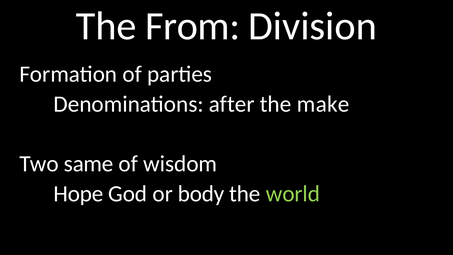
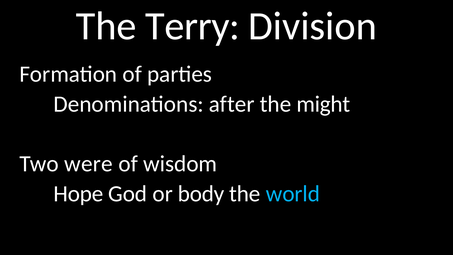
From: From -> Terry (193, 26)
make: make -> might (323, 104)
same: same -> were (88, 164)
world colour: light green -> light blue (293, 194)
